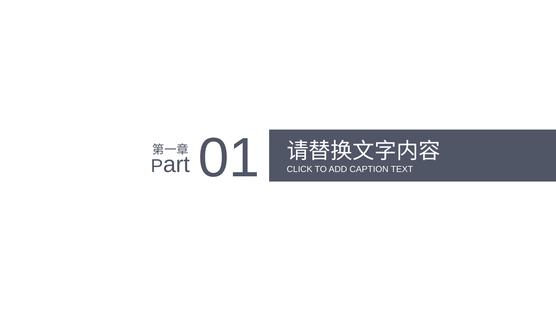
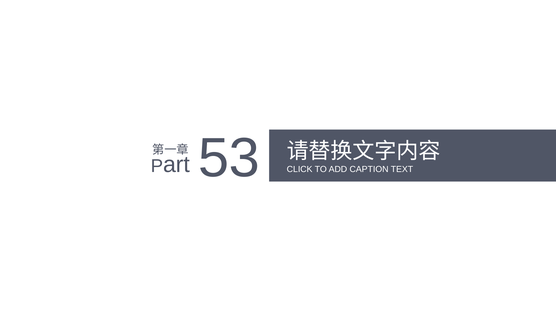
01: 01 -> 53 (229, 159)
